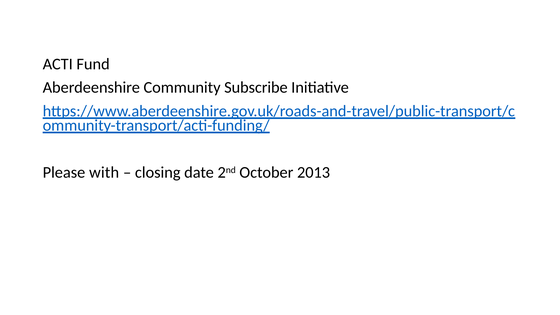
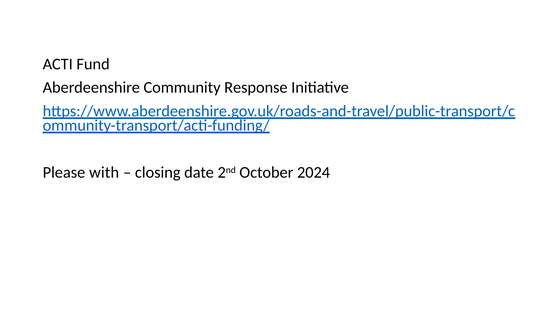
Subscribe: Subscribe -> Response (256, 87)
2013: 2013 -> 2024 (314, 173)
